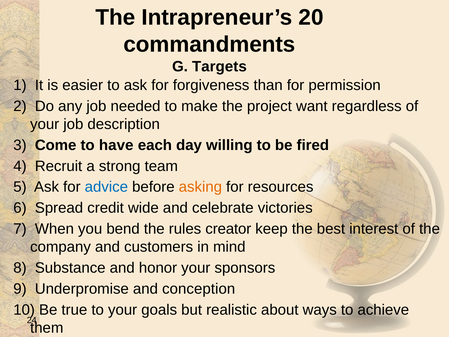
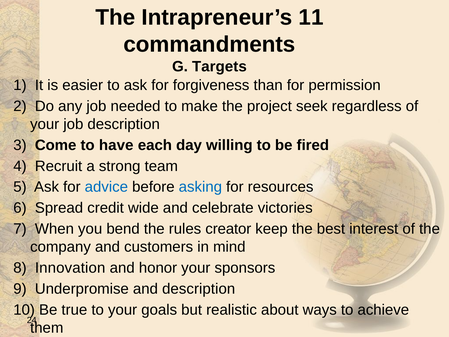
20: 20 -> 11 (311, 18)
want: want -> seek (312, 106)
asking colour: orange -> blue (200, 187)
Substance: Substance -> Innovation (70, 268)
and conception: conception -> description (199, 289)
